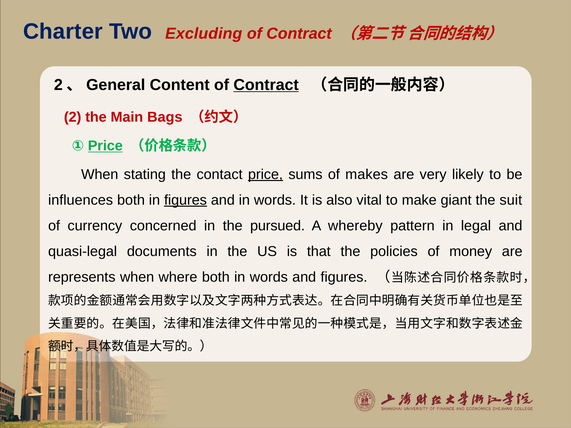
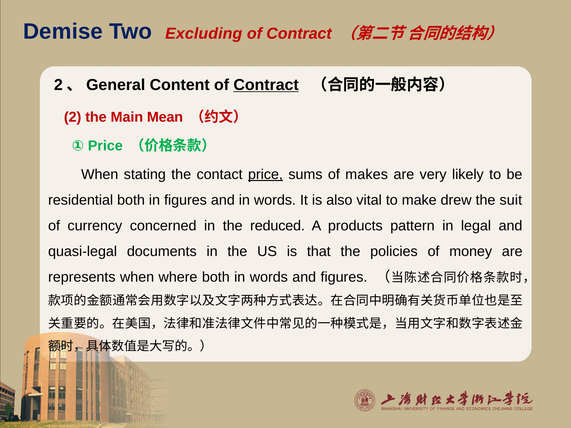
Charter: Charter -> Demise (63, 32)
Bags: Bags -> Mean (165, 117)
Price underline: present -> none (105, 146)
influences: influences -> residential (81, 200)
figures underline: present -> none (185, 200)
giant: giant -> drew (456, 200)
pursued: pursued -> reduced (278, 226)
whereby: whereby -> products (355, 226)
